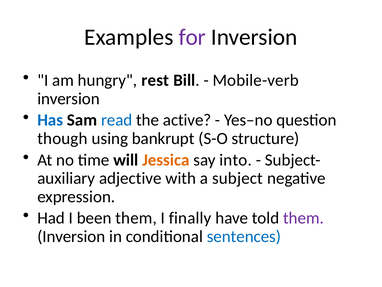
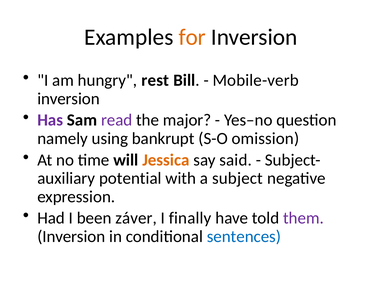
for colour: purple -> orange (192, 37)
Has colour: blue -> purple (50, 120)
read colour: blue -> purple (117, 120)
active: active -> major (187, 120)
though: though -> namely (63, 138)
structure: structure -> omission (265, 138)
into: into -> said (236, 160)
adjective: adjective -> potential (130, 178)
been them: them -> záver (136, 218)
